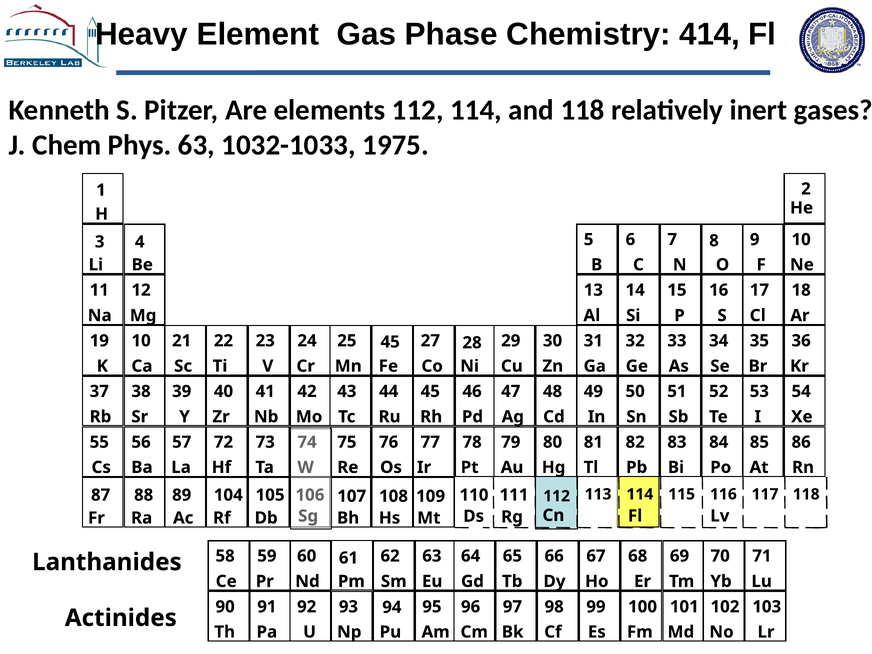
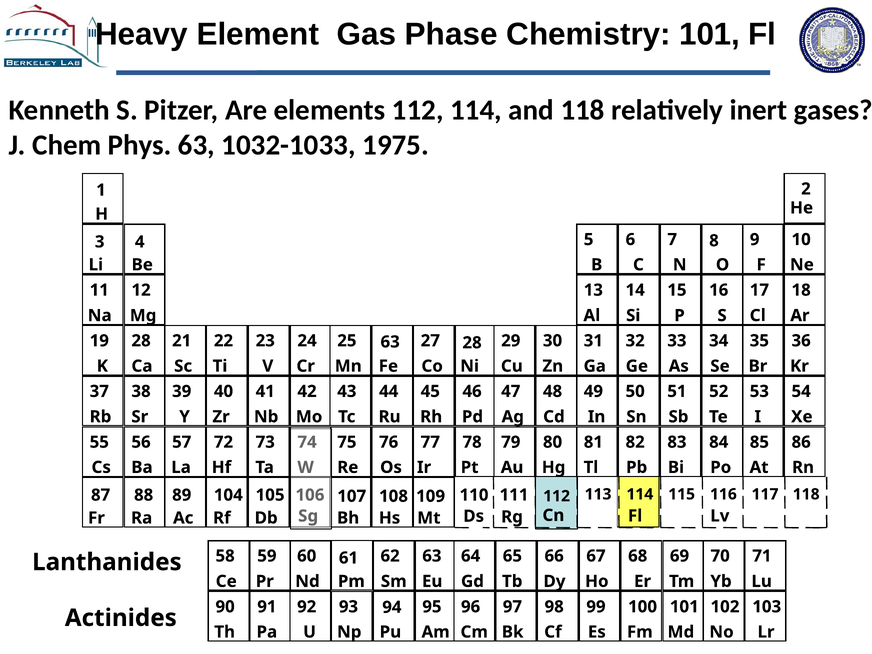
Chemistry 414: 414 -> 101 (710, 34)
19 10: 10 -> 28 (141, 341)
25 45: 45 -> 63 (390, 342)
